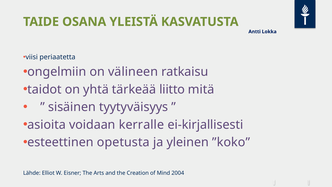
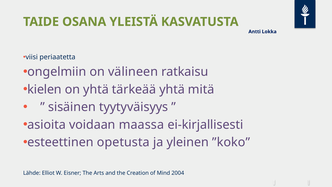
taidot: taidot -> kielen (45, 89)
tärkeää liitto: liitto -> yhtä (172, 89)
kerralle: kerralle -> maassa (141, 125)
